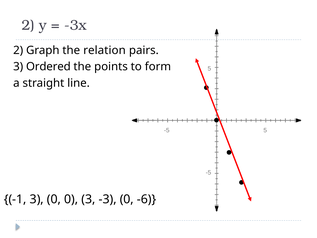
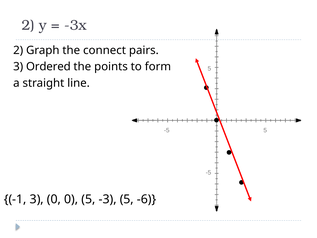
relation: relation -> connect (105, 50)
0 3: 3 -> 5 (88, 199)
-3 0: 0 -> 5 (127, 199)
